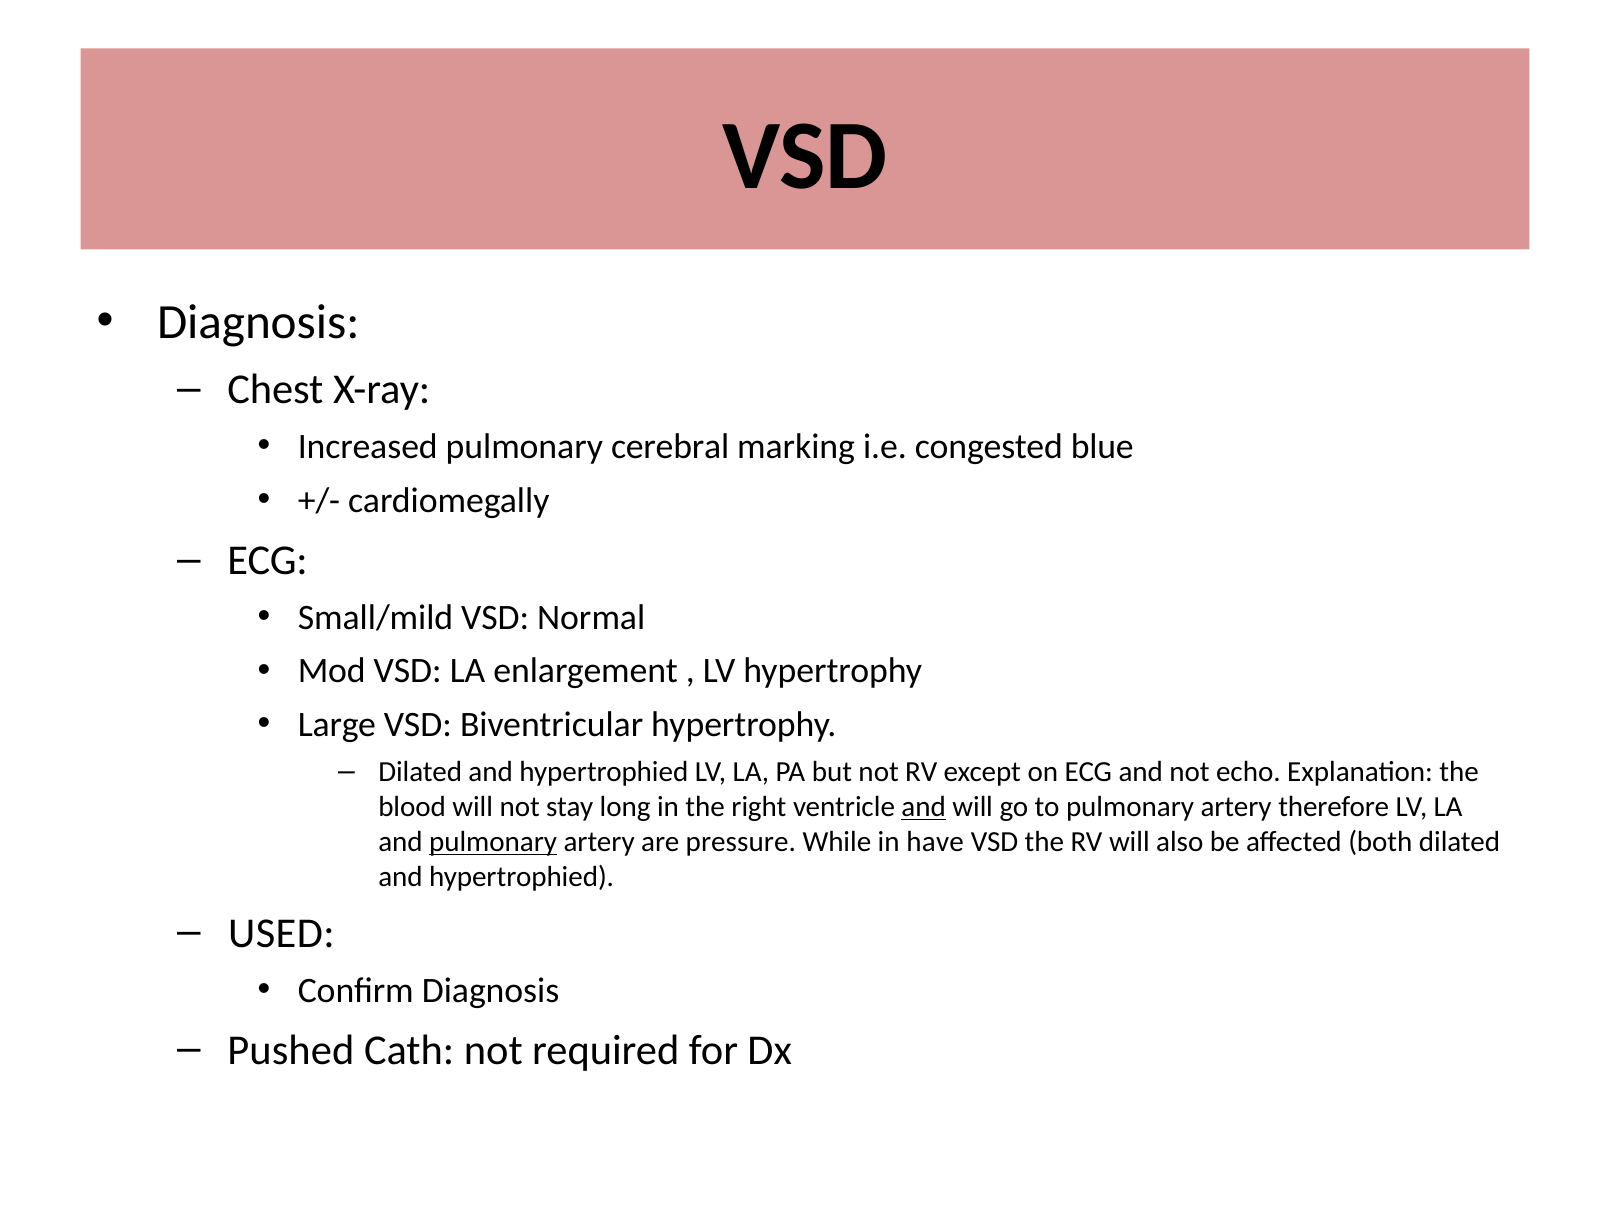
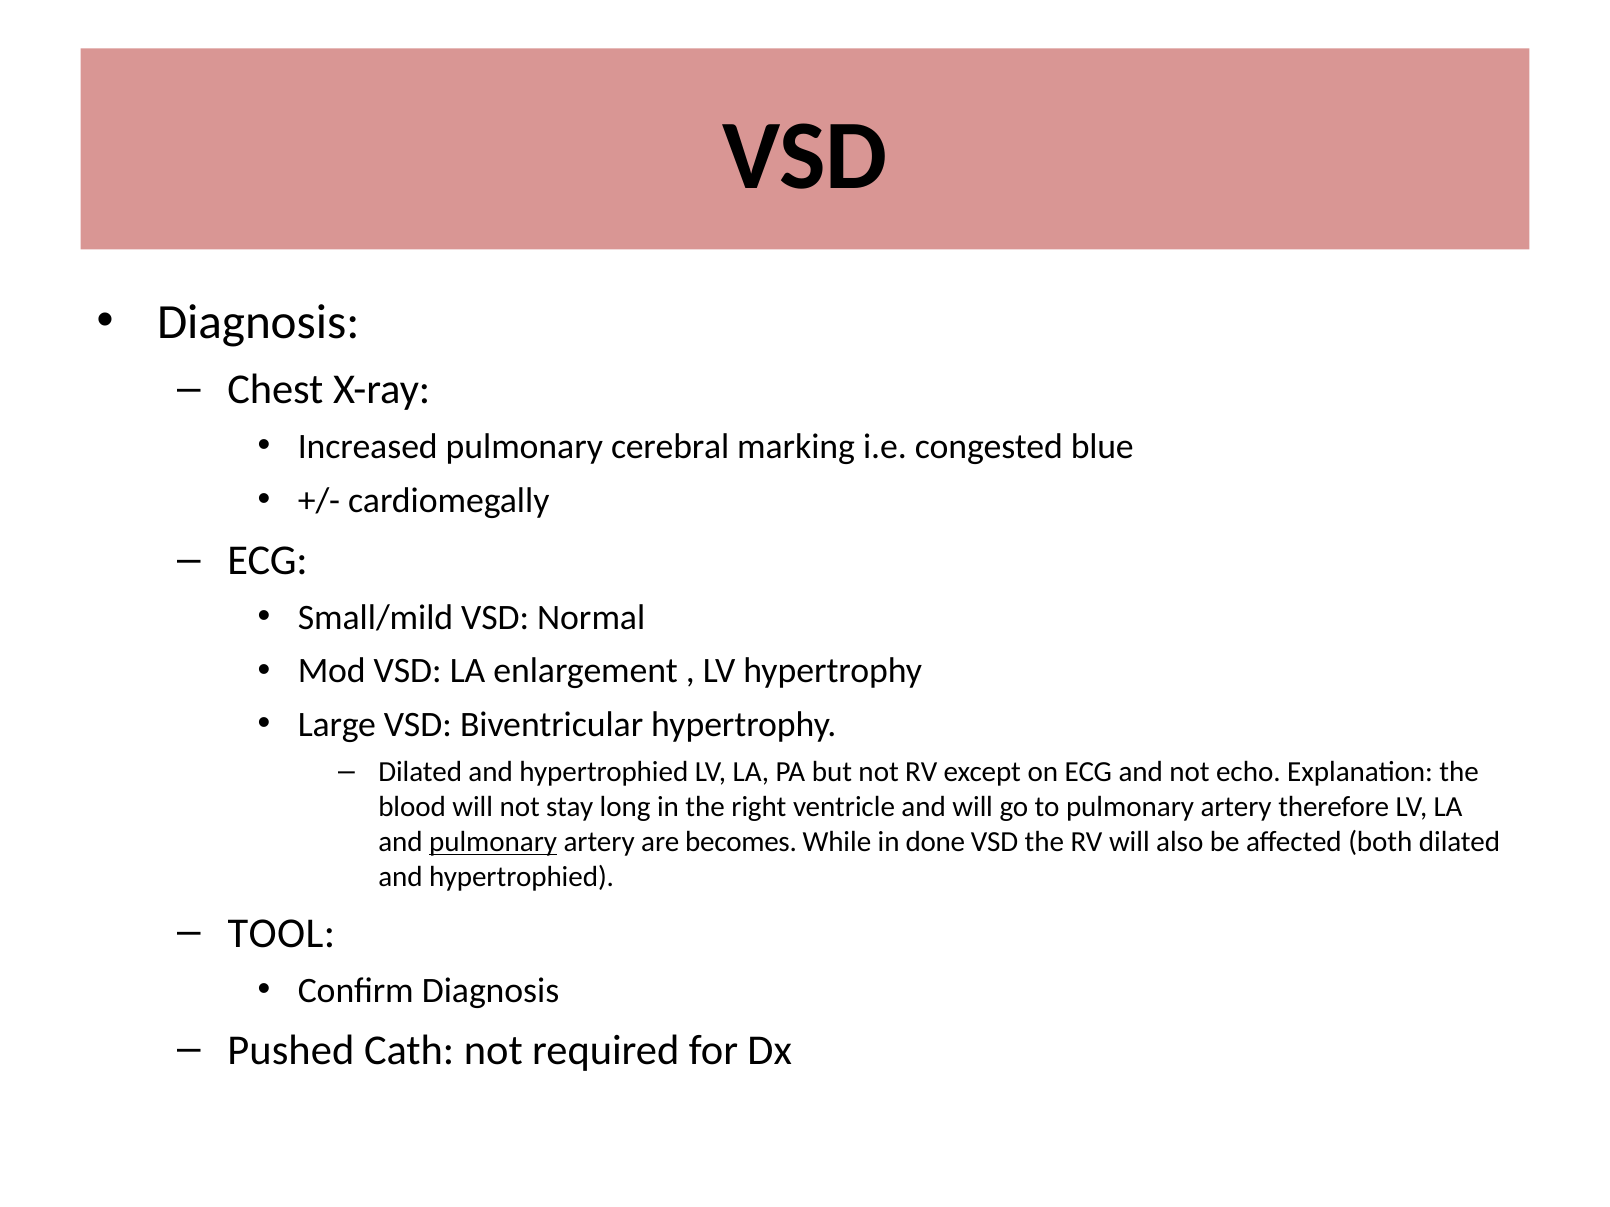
and underline: present -> none (924, 807)
pressure: pressure -> becomes (741, 842)
have: have -> done (935, 842)
USED: USED -> TOOL (281, 934)
